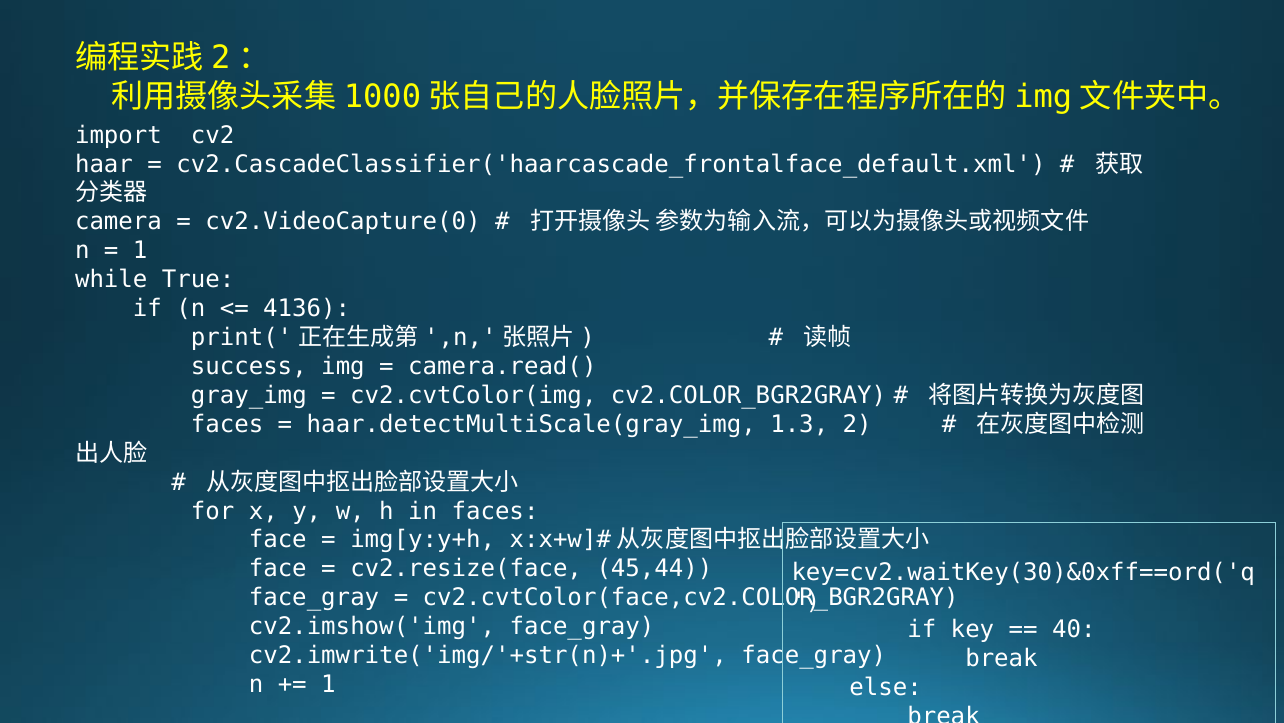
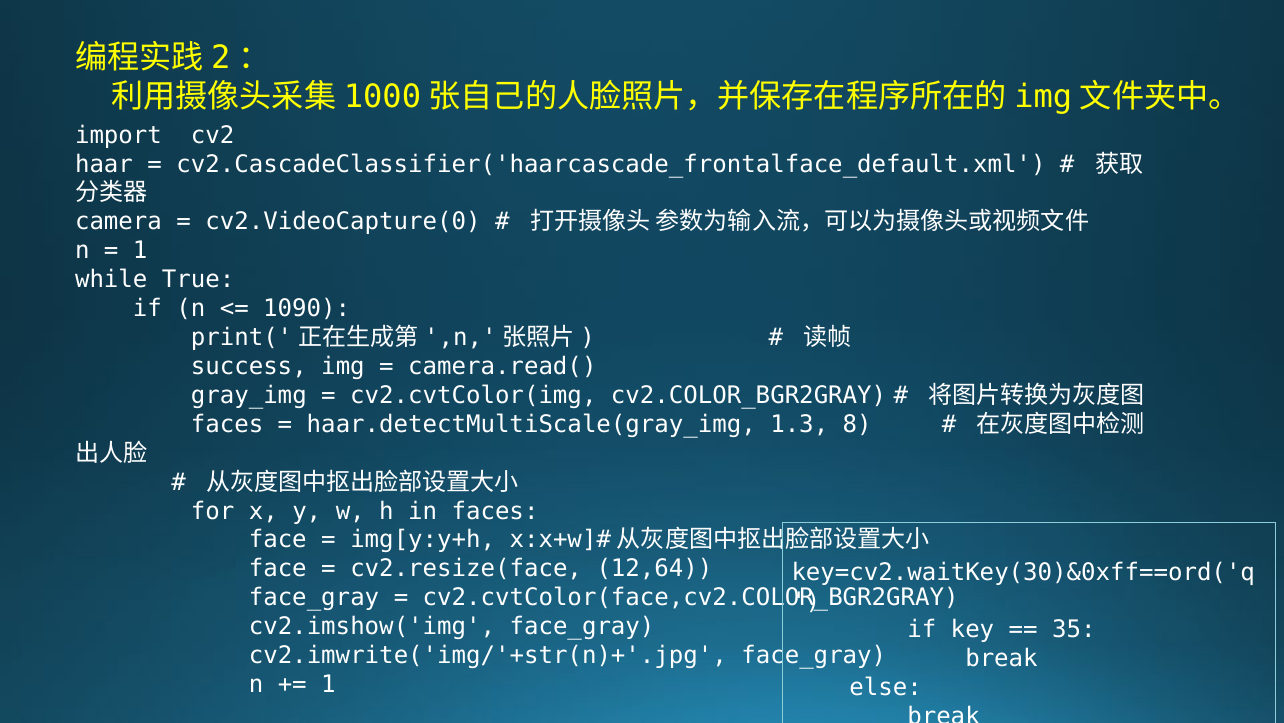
4136: 4136 -> 1090 (307, 308)
2: 2 -> 8 (857, 424)
45,44: 45,44 -> 12,64 (654, 568)
40: 40 -> 35 (1074, 629)
